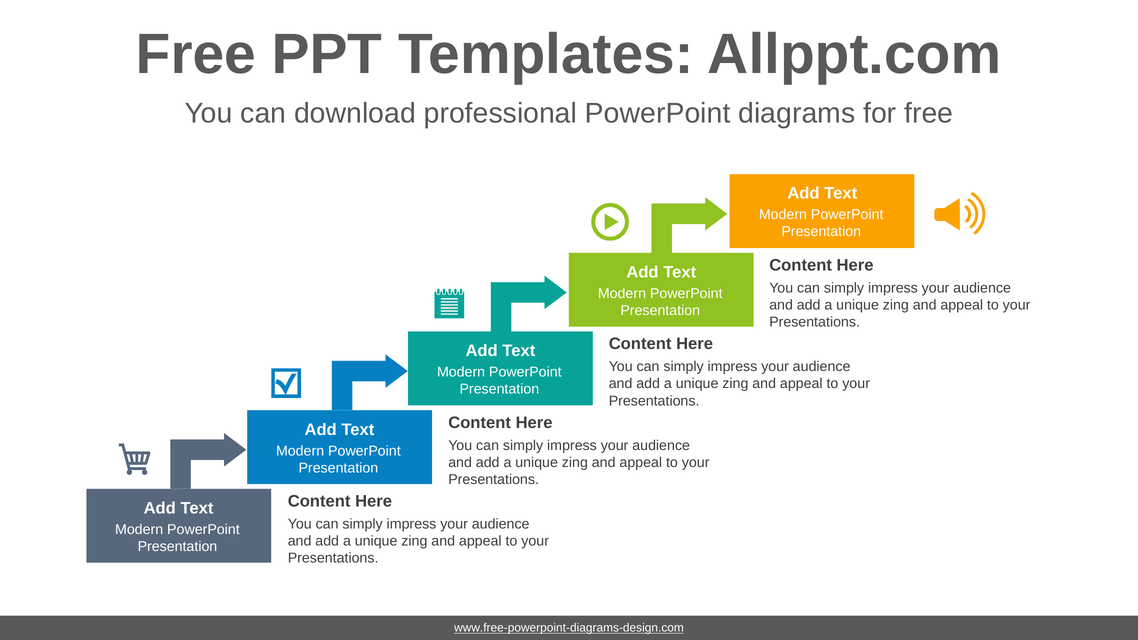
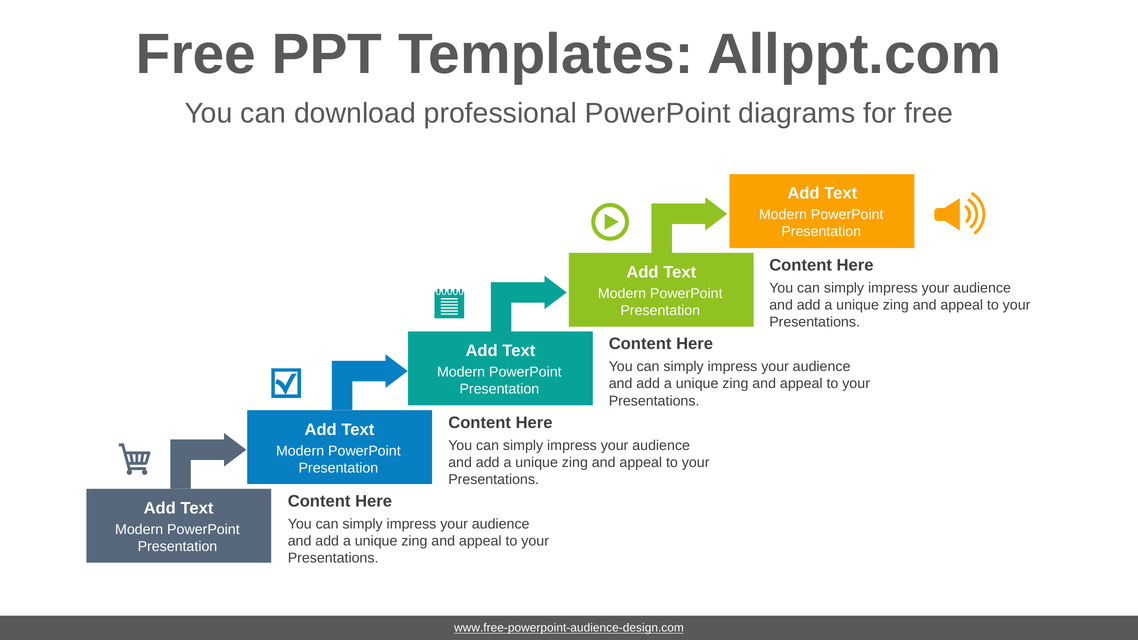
www.free-powerpoint-diagrams-design.com: www.free-powerpoint-diagrams-design.com -> www.free-powerpoint-audience-design.com (569, 628)
